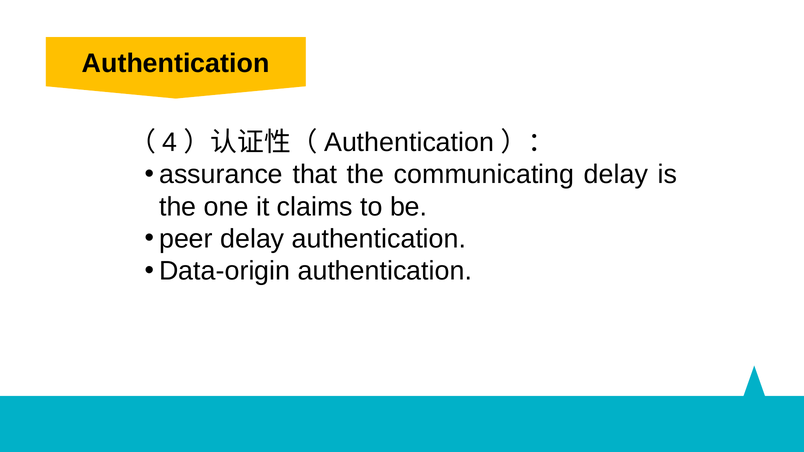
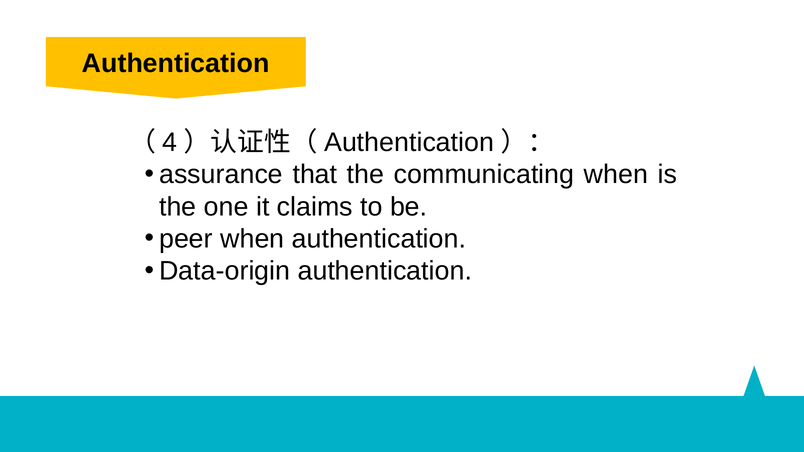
communicating delay: delay -> when (616, 175)
peer delay: delay -> when (252, 239)
